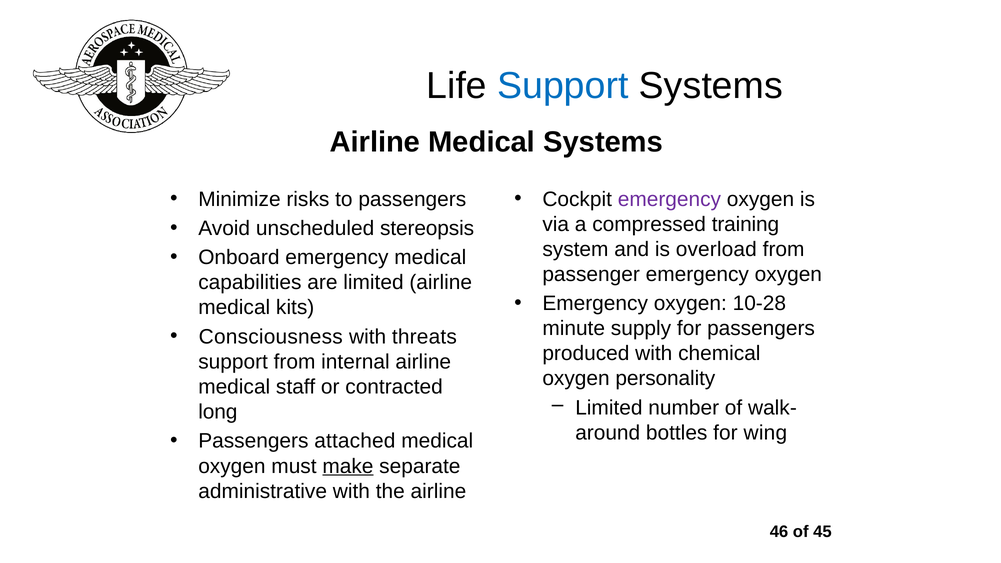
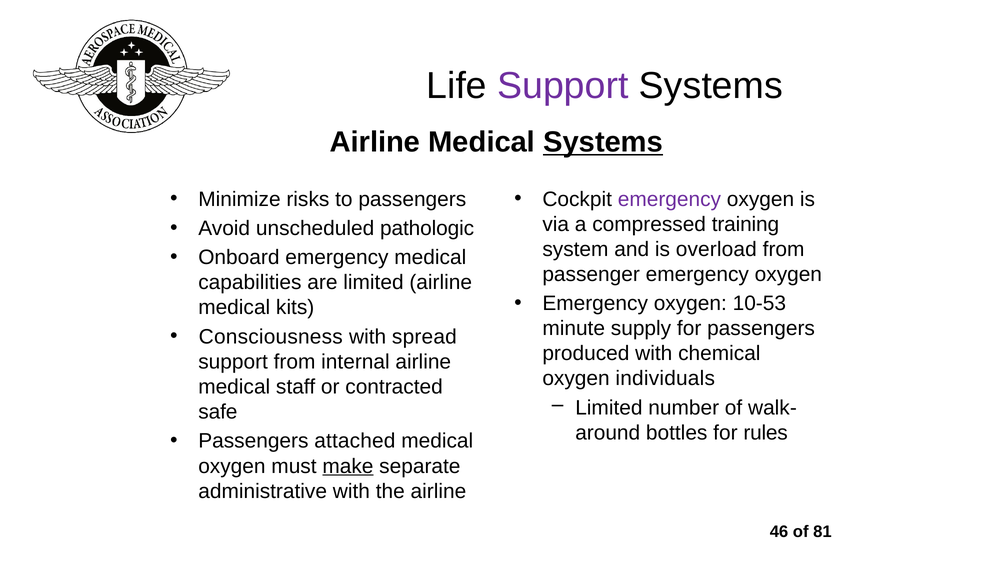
Support colour: blue -> purple (563, 86)
Systems underline: none -> present (603, 142)
stereopsis: stereopsis -> pathologic (427, 228)
10-28: 10-28 -> 10-53 (759, 303)
threats: threats -> spread (424, 337)
personality: personality -> individuals (665, 379)
long: long -> safe (218, 412)
wing: wing -> rules (766, 433)
45: 45 -> 81 (822, 532)
